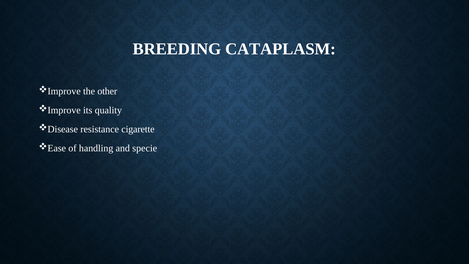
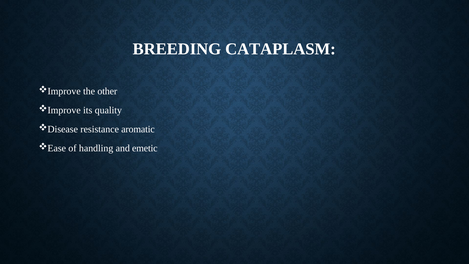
cigarette: cigarette -> aromatic (138, 129)
specie: specie -> emetic (145, 148)
